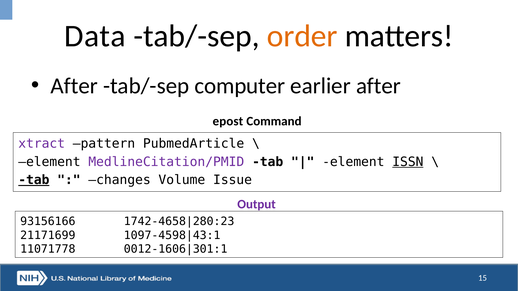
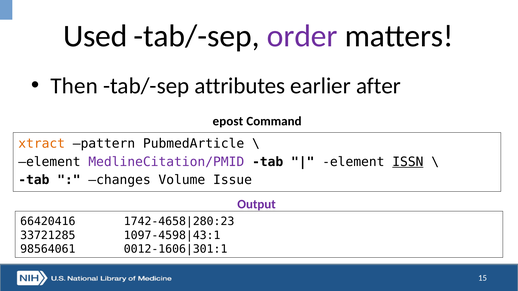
Data: Data -> Used (95, 36)
order colour: orange -> purple (302, 36)
After: After -> Then (74, 86)
computer: computer -> attributes (240, 86)
xtract colour: purple -> orange (42, 144)
tab underline: present -> none (34, 180)
93156166: 93156166 -> 66420416 (48, 222)
21171699: 21171699 -> 33721285 (48, 236)
11071778: 11071778 -> 98564061 (48, 249)
